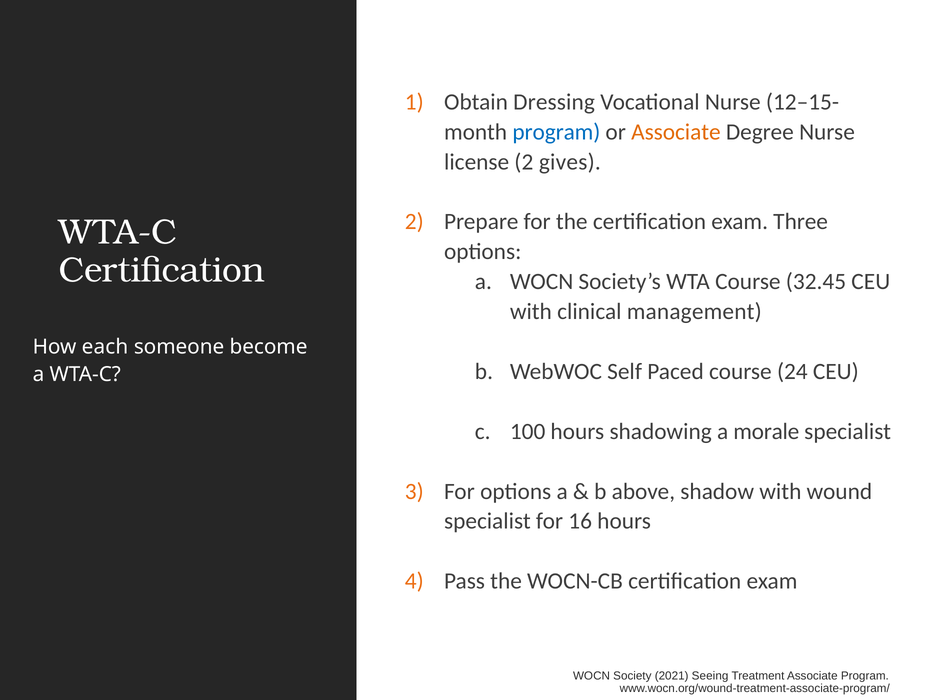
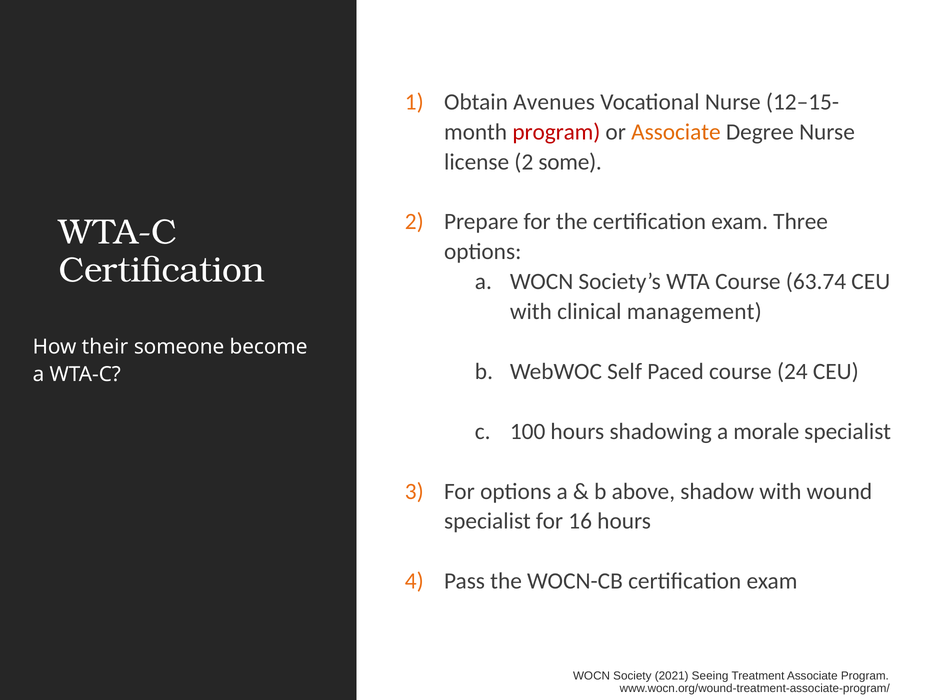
Dressing: Dressing -> Avenues (554, 102)
program colour: blue -> red (556, 132)
gives: gives -> some (570, 162)
32.45: 32.45 -> 63.74 (816, 282)
each: each -> their (105, 347)
